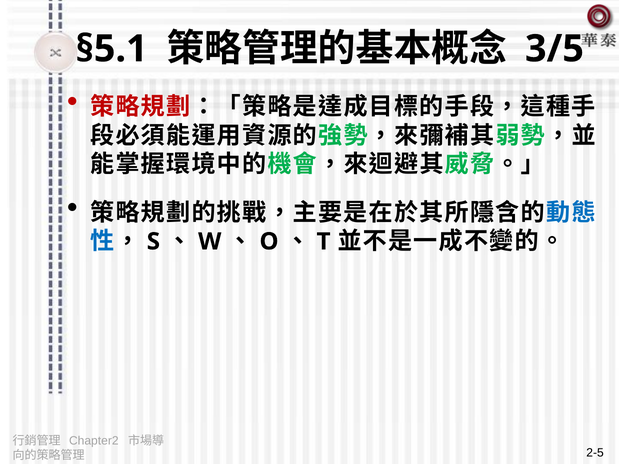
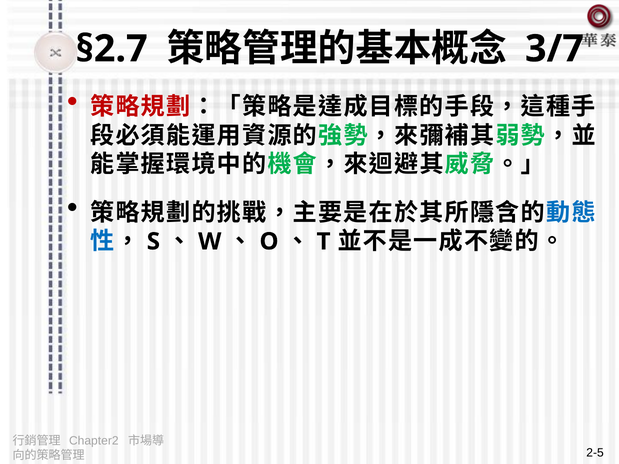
§5.1: §5.1 -> §2.7 (112, 49)
3/5: 3/5 -> 3/7 (554, 49)
